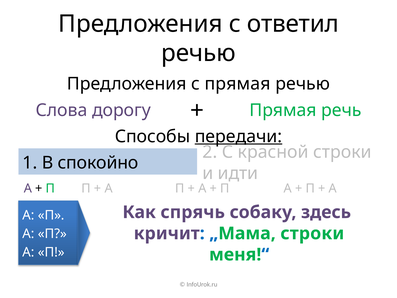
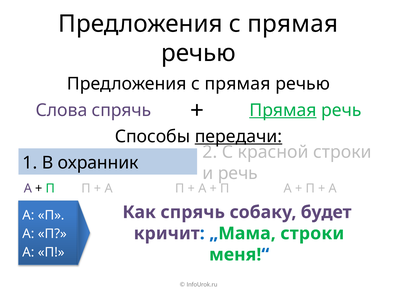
ответил: ответил -> прямая (293, 24)
Слова дорогу: дорогу -> спрячь (121, 110)
Прямая underline: none -> present (283, 110)
спокойно: спокойно -> охранник (98, 163)
и идти: идти -> речь (238, 173)
здесь: здесь -> будет (326, 212)
